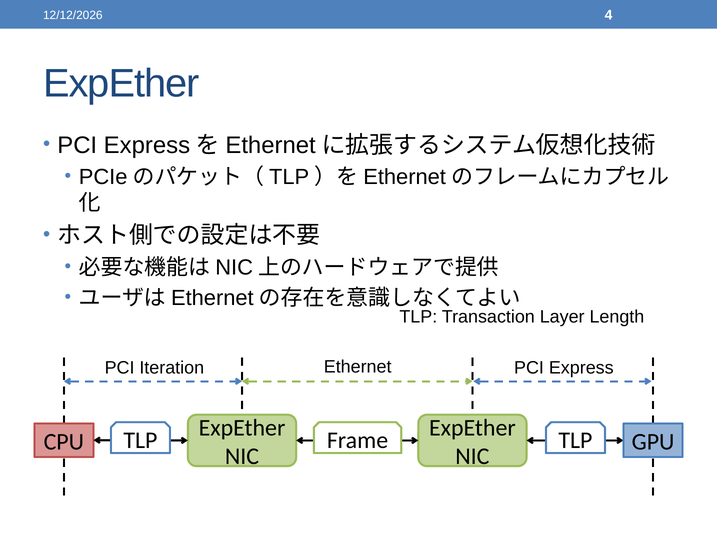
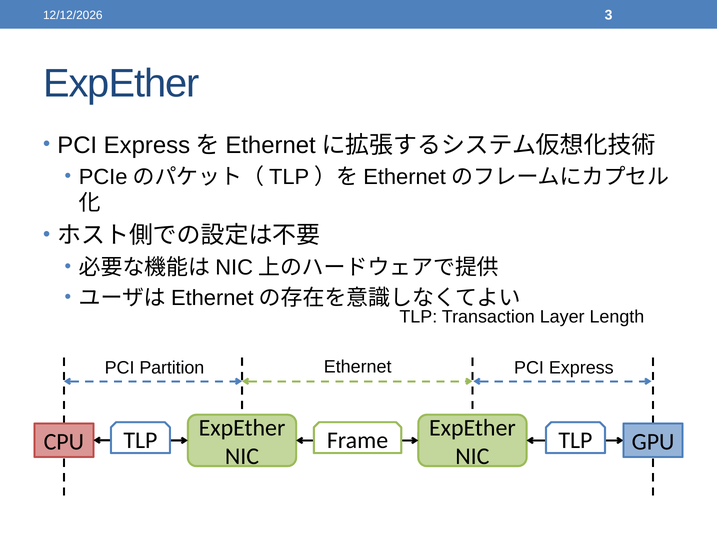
4: 4 -> 3 (609, 15)
Iteration: Iteration -> Partition (172, 368)
